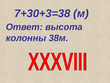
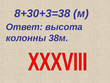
7+30+3=38: 7+30+3=38 -> 8+30+3=38 (42, 13)
